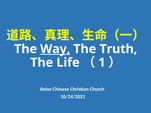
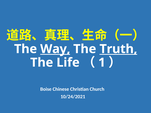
Truth underline: none -> present (118, 49)
